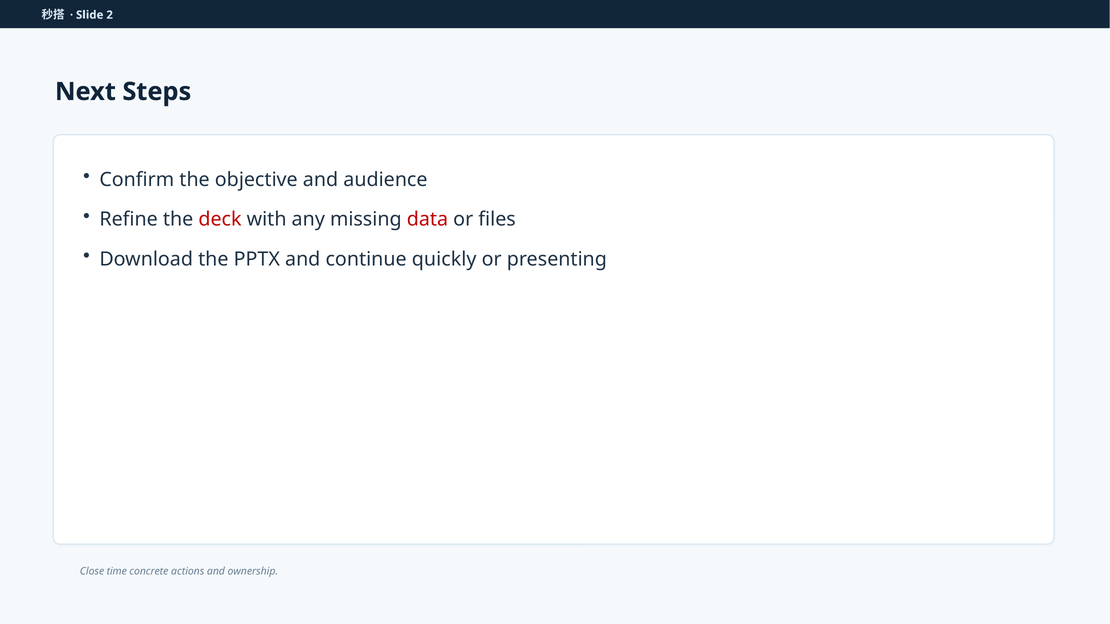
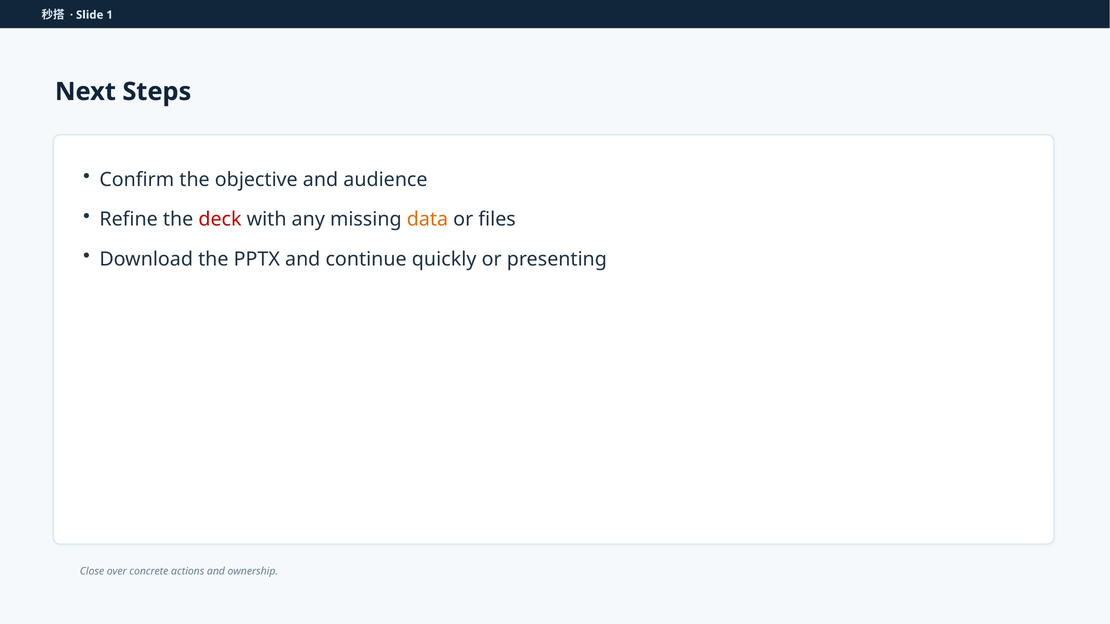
2: 2 -> 1 (110, 15)
data colour: red -> orange (427, 219)
time: time -> over (117, 572)
